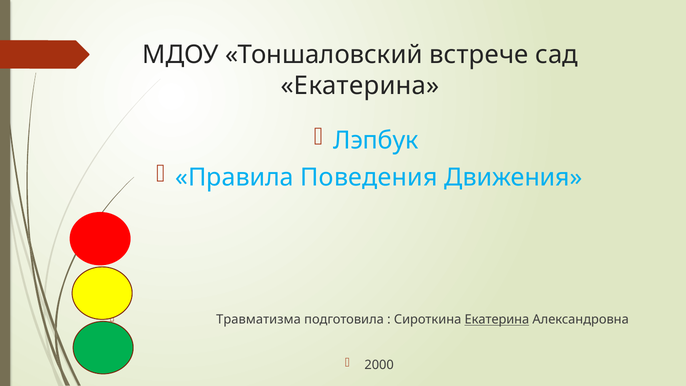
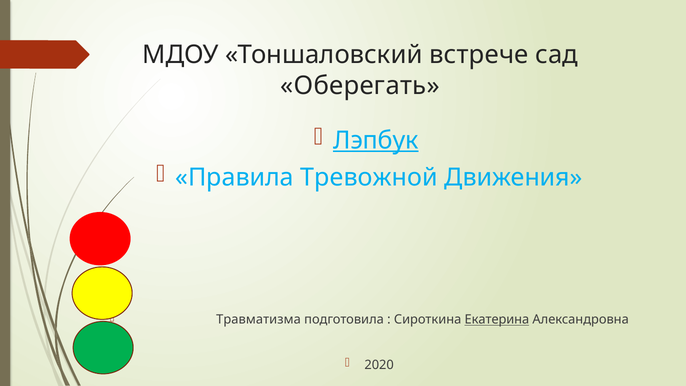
Екатерина: Екатерина -> Оберегать (360, 86)
Лэпбук underline: none -> present (376, 140)
Поведения: Поведения -> Тревожной (369, 178)
2000: 2000 -> 2020 (379, 365)
